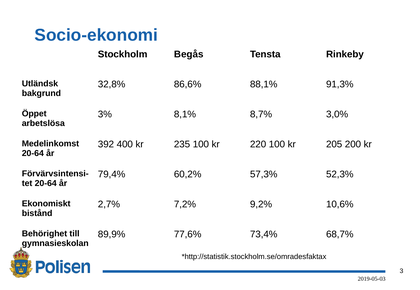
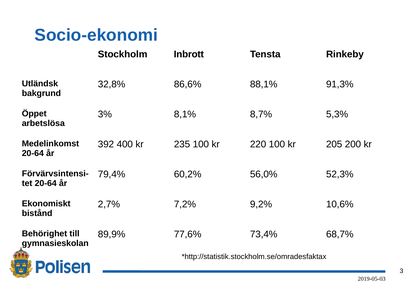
Begås: Begås -> Inbrott (189, 54)
3,0%: 3,0% -> 5,3% (337, 115)
57,3%: 57,3% -> 56,0% (264, 175)
